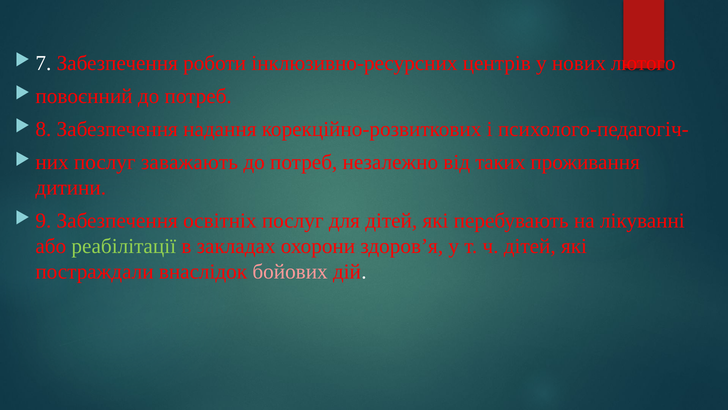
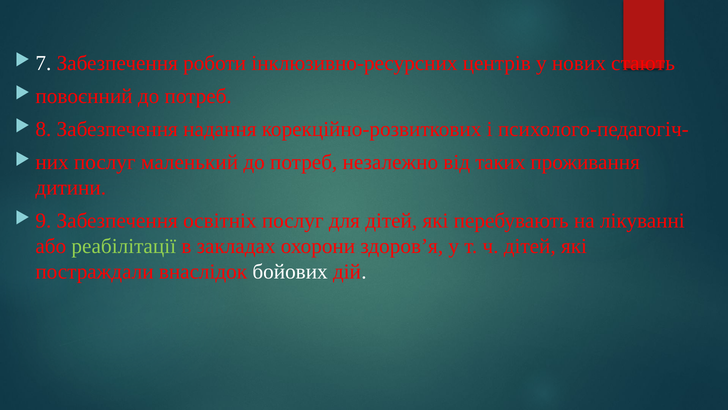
лютого: лютого -> стають (643, 63)
заважають: заважають -> маленький (190, 162)
бойових colour: pink -> white (290, 272)
